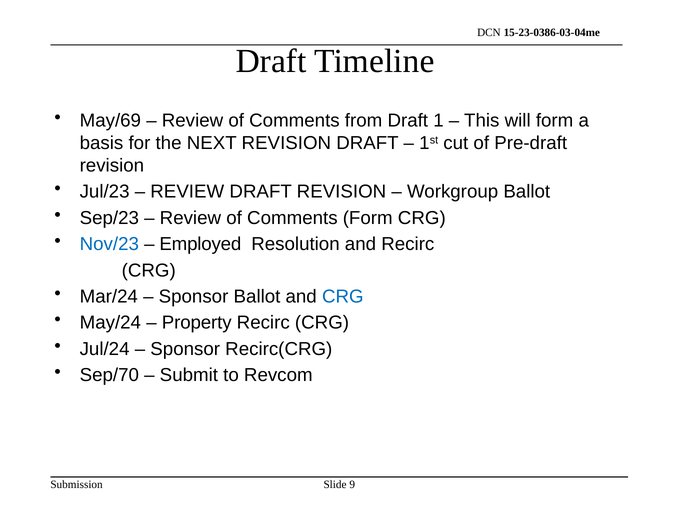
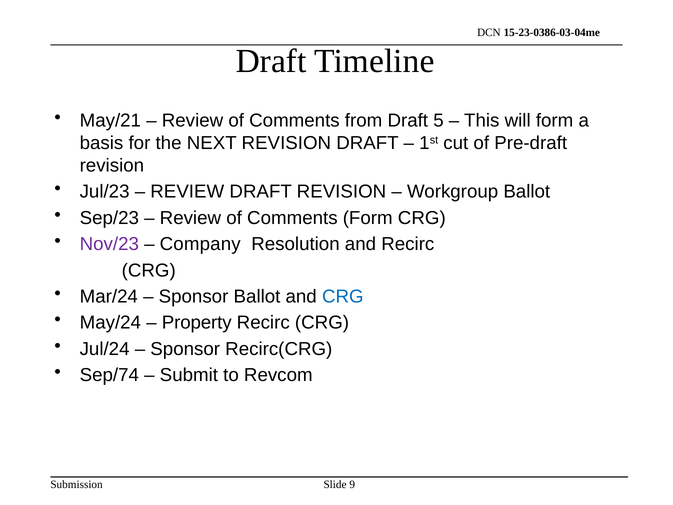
May/69: May/69 -> May/21 (110, 121)
1: 1 -> 5 (438, 121)
Nov/23 colour: blue -> purple (109, 244)
Employed: Employed -> Company (200, 244)
Sep/70: Sep/70 -> Sep/74 (109, 375)
